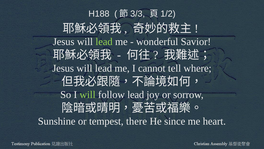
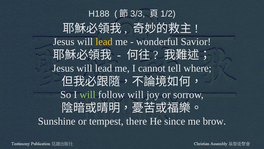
lead colour: light green -> yellow (104, 42)
follow lead: lead -> will (136, 94)
heart: heart -> brow (214, 121)
